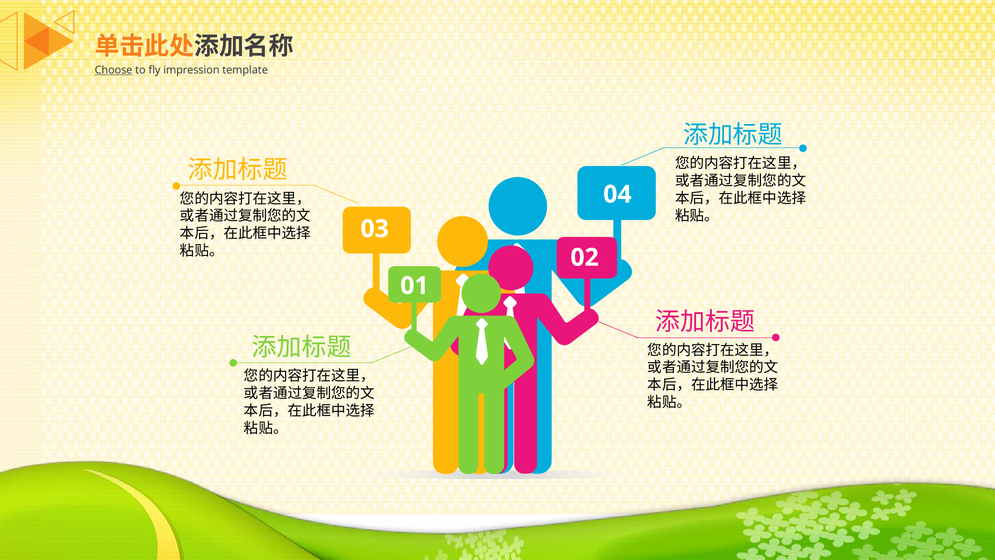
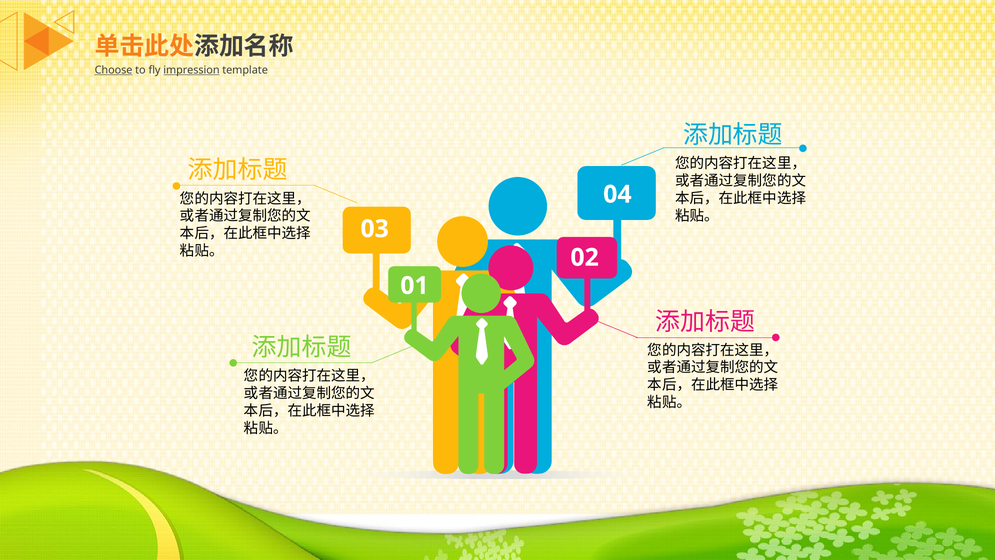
impression underline: none -> present (191, 70)
